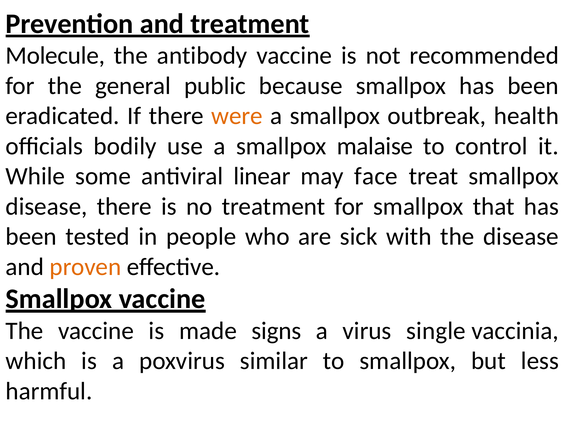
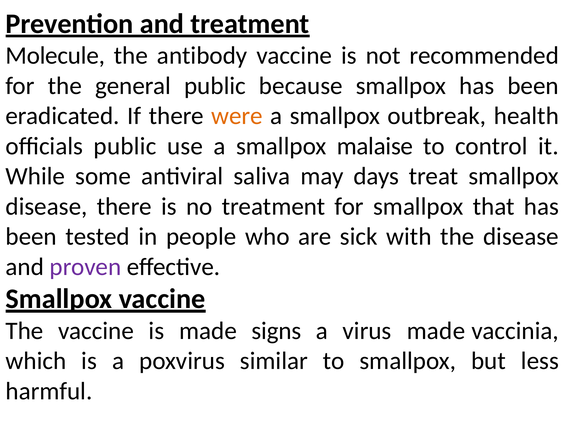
officials bodily: bodily -> public (125, 146)
linear: linear -> saliva (262, 176)
face: face -> days (376, 176)
proven colour: orange -> purple (85, 267)
virus single: single -> made (436, 331)
